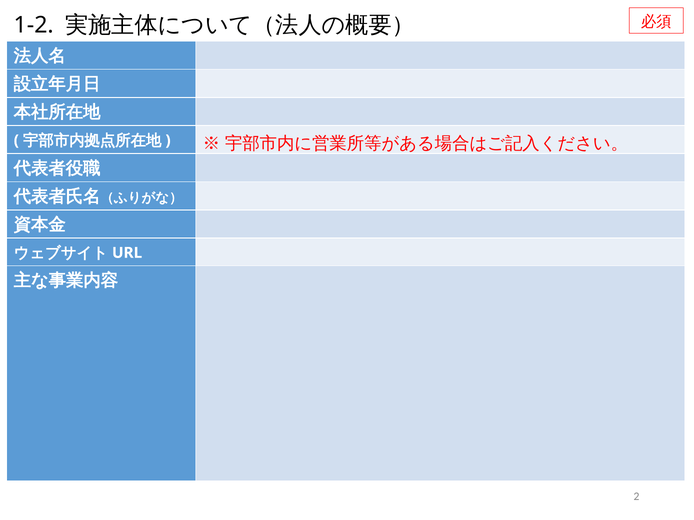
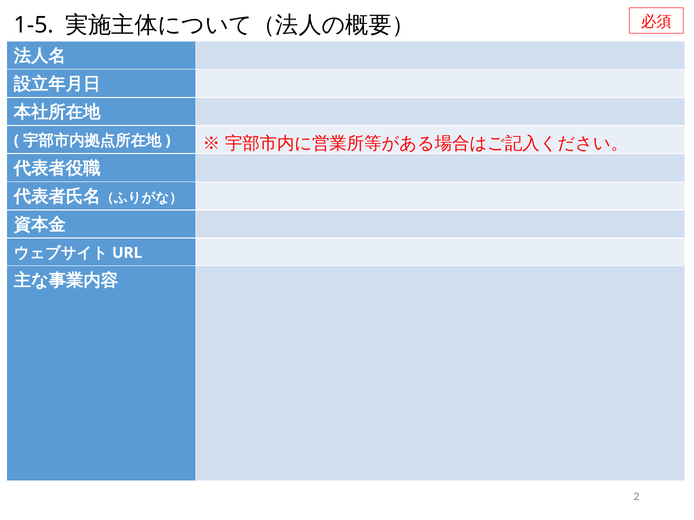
1-2: 1-2 -> 1-5 (34, 25)
